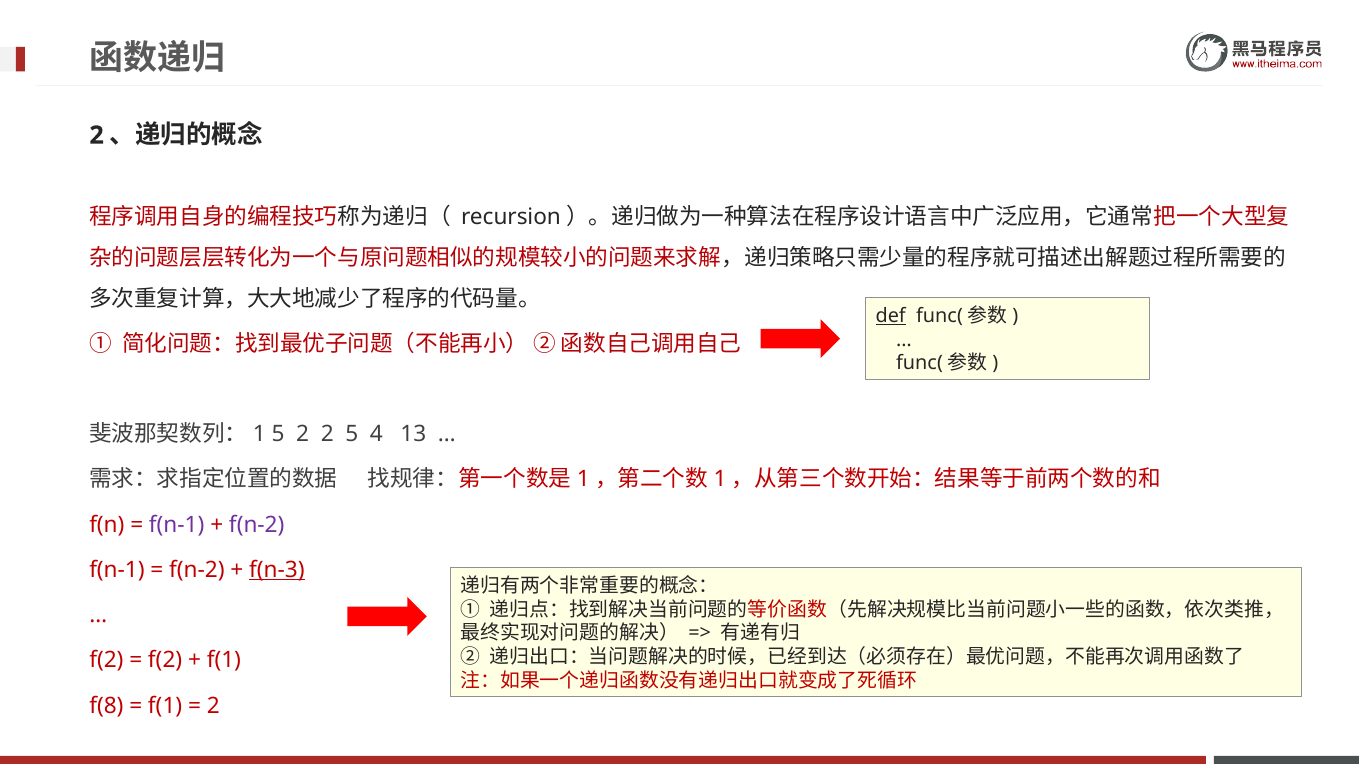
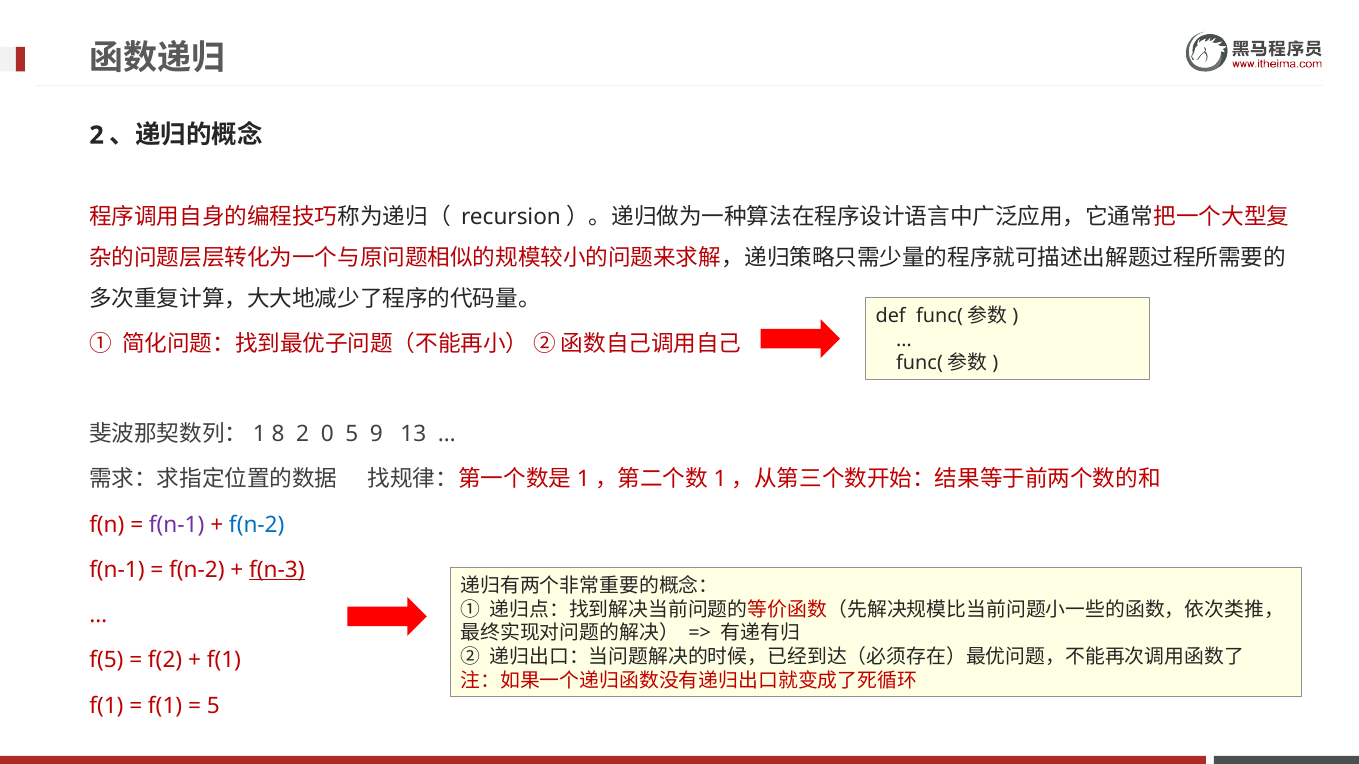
def underline: present -> none (891, 316)
5: 5 -> 8 (278, 434)
2 2: 2 -> 0 (327, 434)
4: 4 -> 9 (376, 434)
f(n-2 colour: purple -> blue (257, 525)
f(2: f(2 -> f(5 (106, 661)
f(8: f(8 -> f(1 (106, 706)
2: 2 -> 5 (213, 706)
